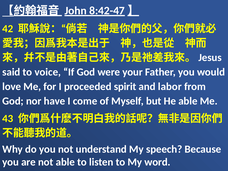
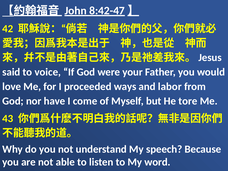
spirit: spirit -> ways (125, 86)
He able: able -> tore (188, 101)
